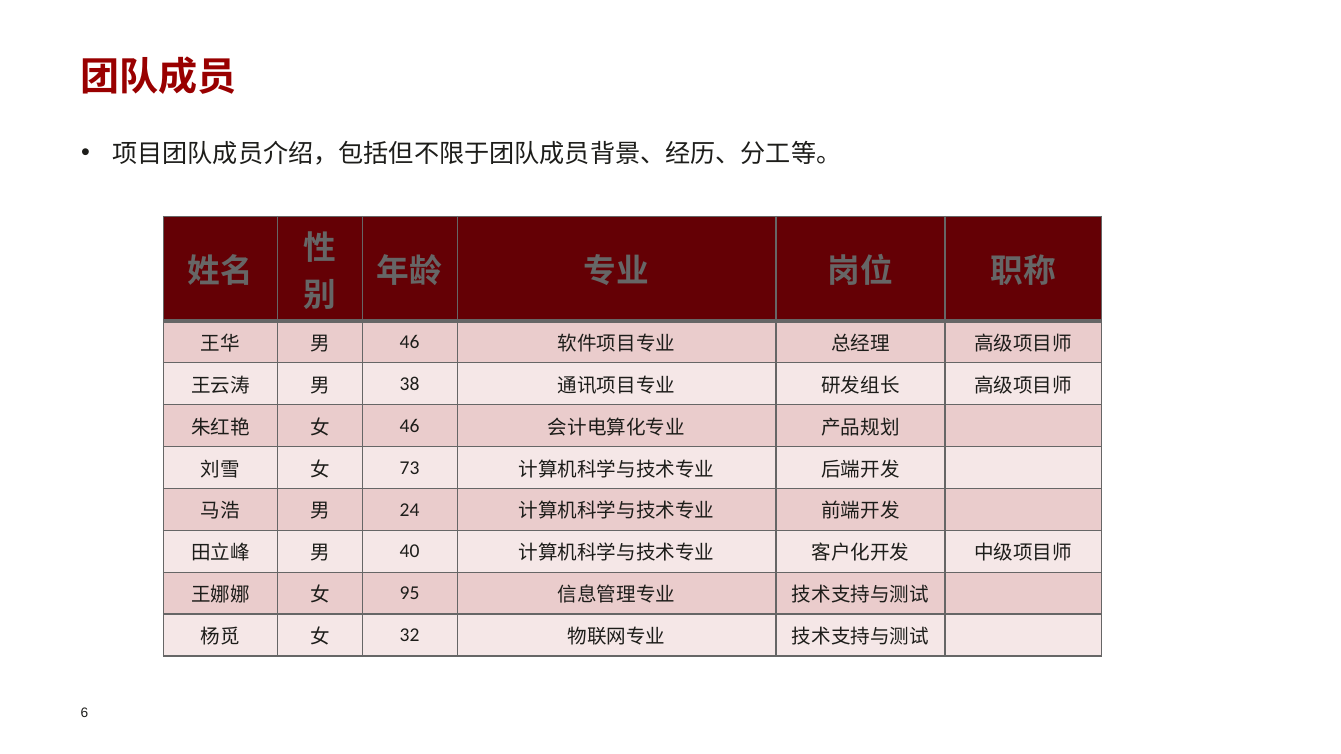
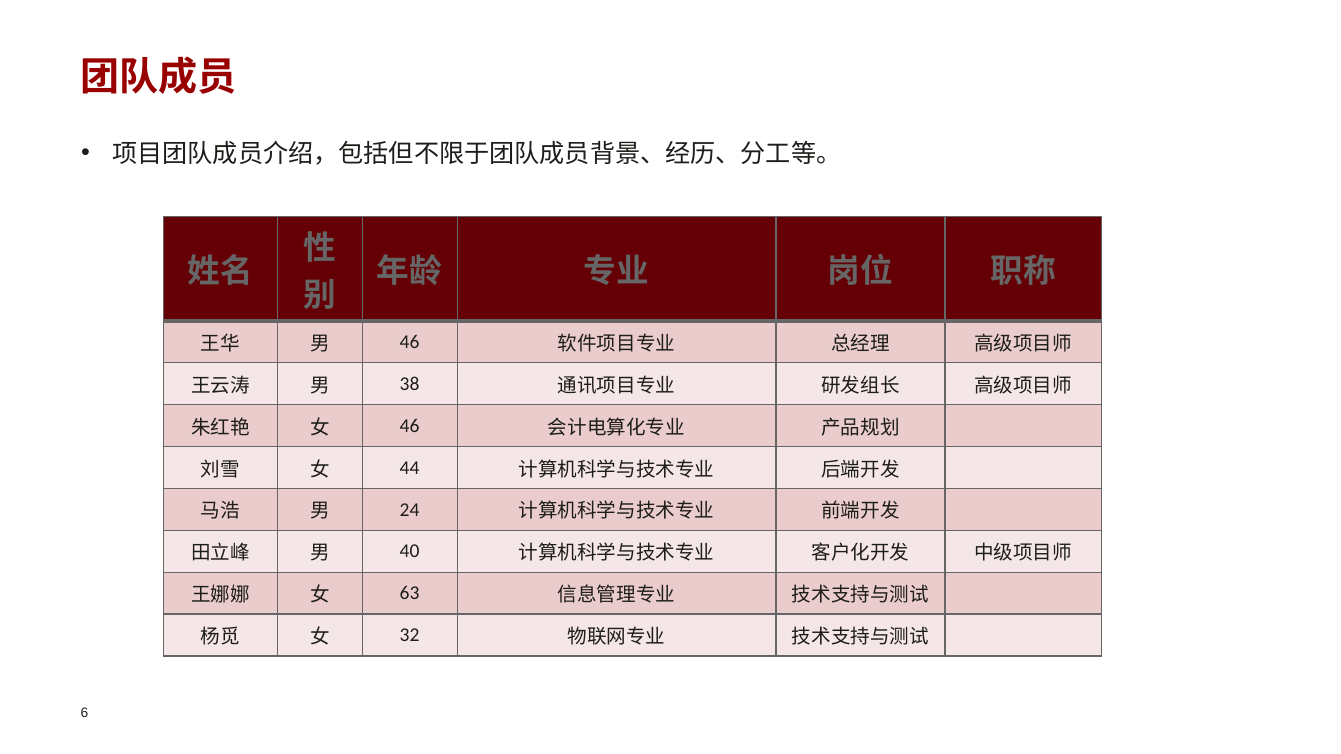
73: 73 -> 44 (410, 468)
95: 95 -> 63 (410, 593)
